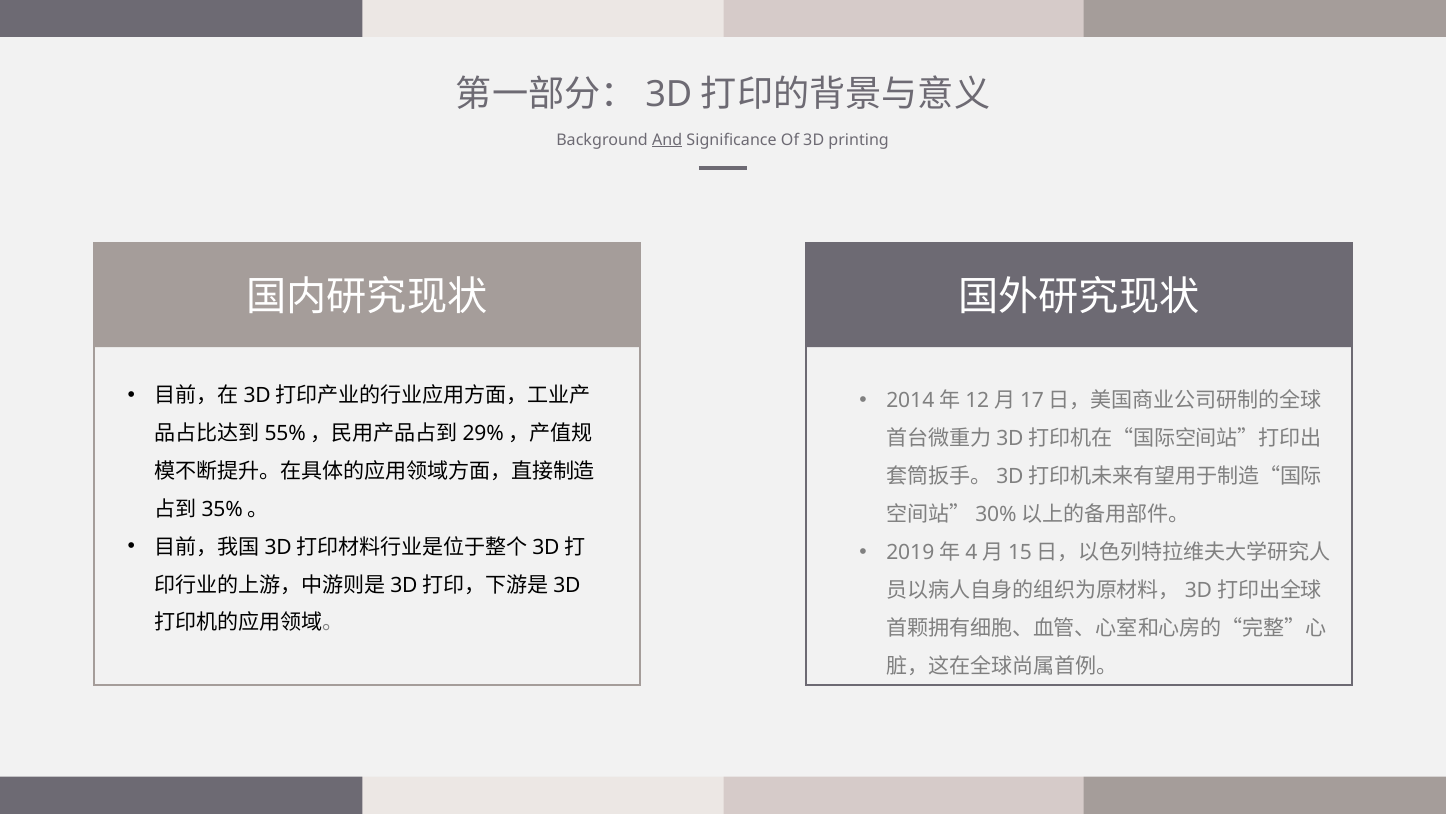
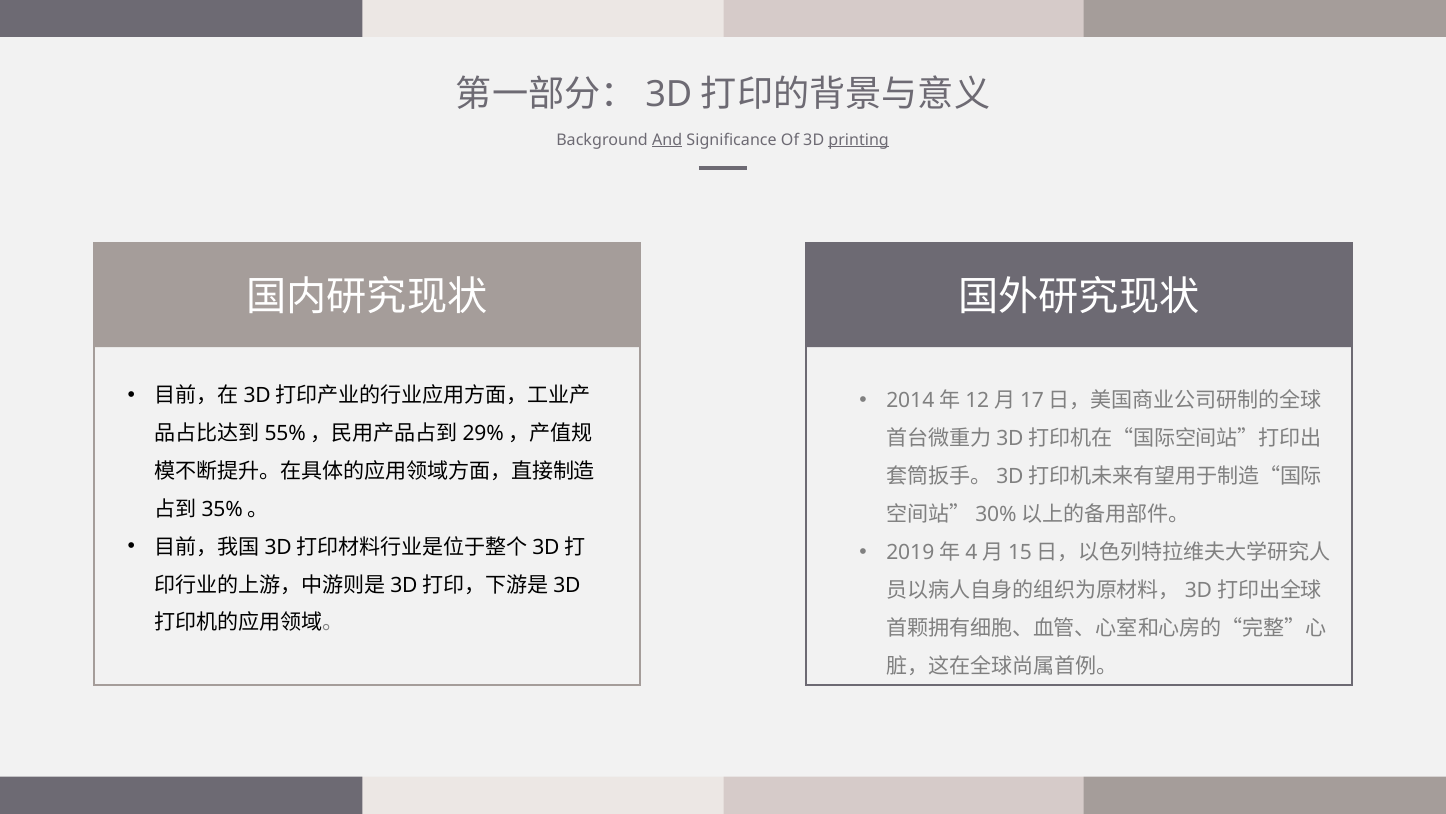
printing underline: none -> present (859, 140)
